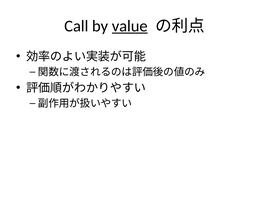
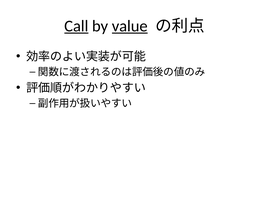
Call underline: none -> present (76, 26)
